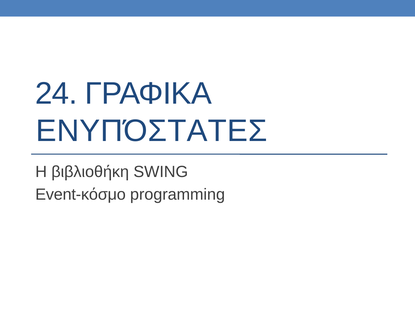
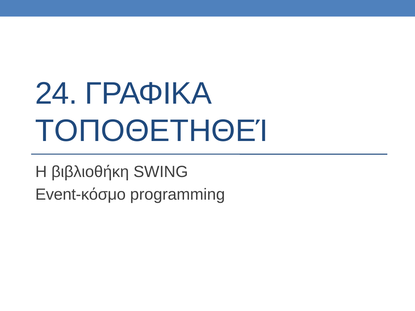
ΕΝΥΠΌΣΤΑΤΕΣ: ΕΝΥΠΌΣΤΑΤΕΣ -> ΤΟΠΟΘΕΤΗΘΕΊ (152, 131)
